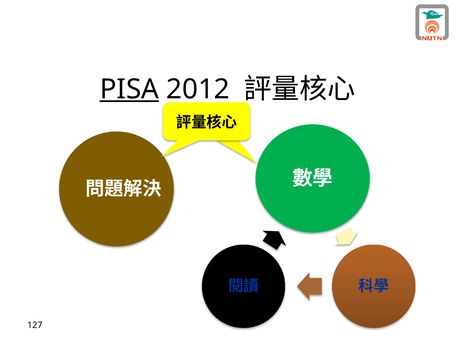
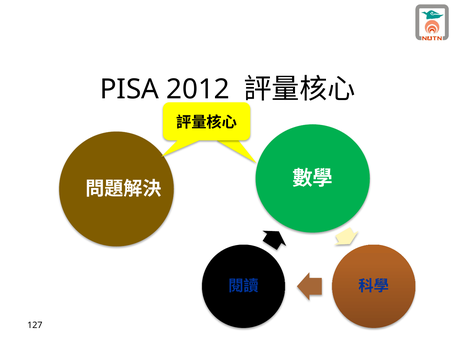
PISA underline: present -> none (129, 89)
